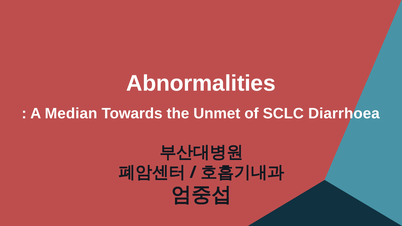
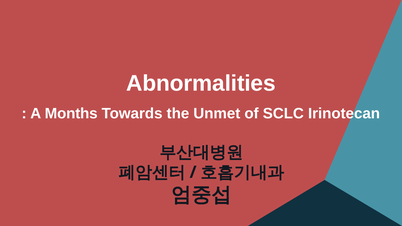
Median: Median -> Months (71, 113)
Diarrhoea: Diarrhoea -> Irinotecan (344, 113)
